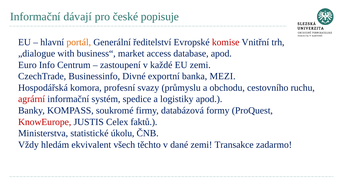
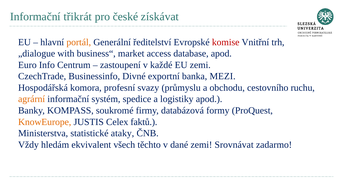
dávají: dávají -> třikrát (78, 17)
popisuje: popisuje -> získávat (160, 17)
agrární colour: red -> orange (32, 99)
KnowEurope colour: red -> orange (45, 122)
úkolu: úkolu -> ataky (123, 134)
Transakce: Transakce -> Srovnávat (234, 145)
